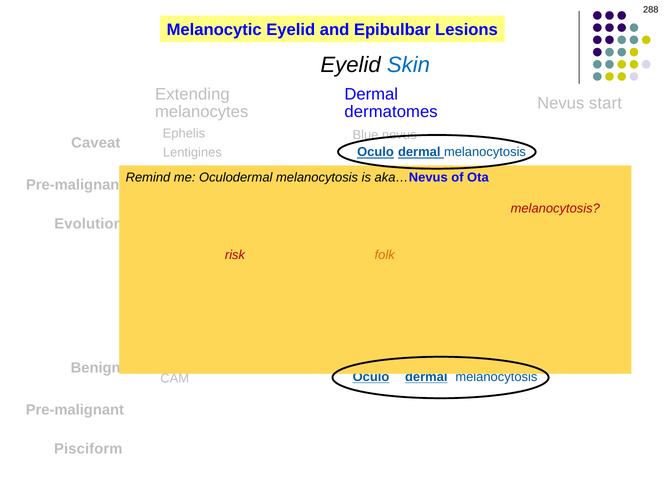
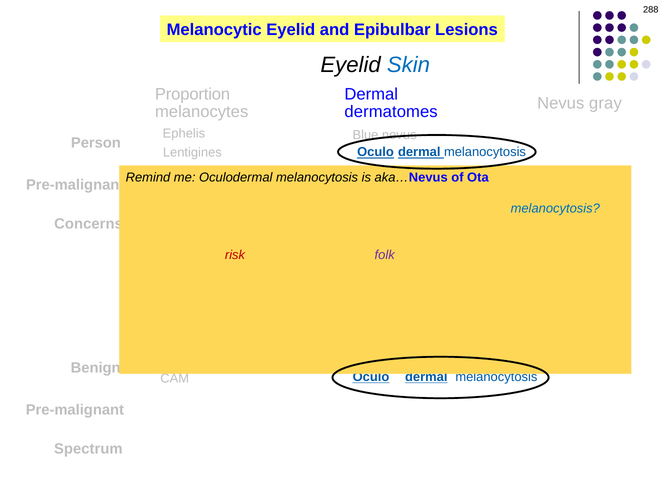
Extending: Extending -> Proportion (193, 94)
start: start -> gray (605, 103)
Caveat: Caveat -> Person (96, 143)
melanocytosis colour: red -> blue (555, 208)
Evolution: Evolution -> Concerns (89, 224)
folk colour: orange -> purple (385, 255)
Pisciform: Pisciform -> Spectrum (88, 449)
